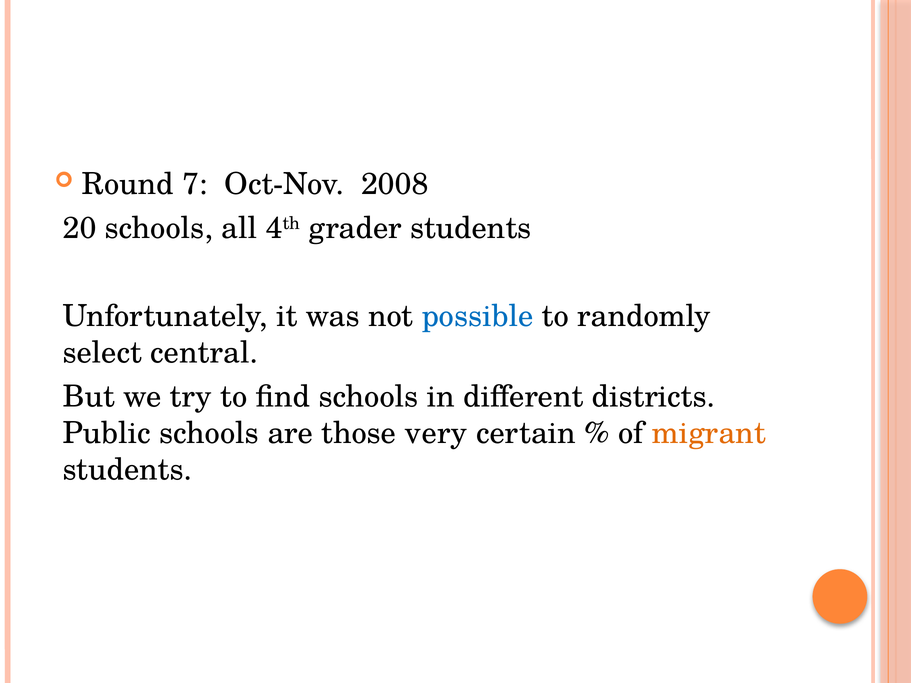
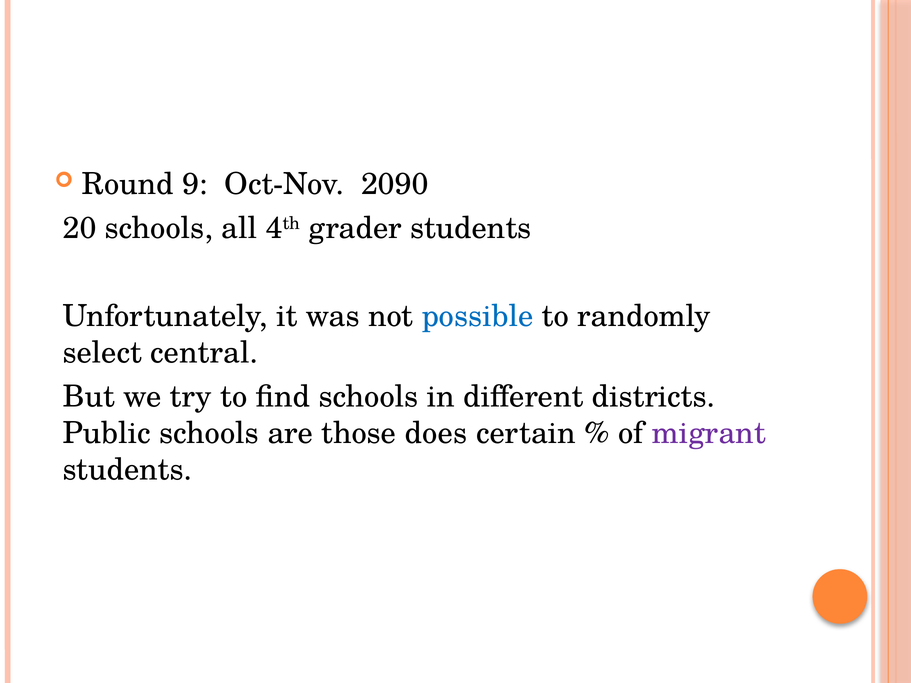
7: 7 -> 9 (195, 184)
2008: 2008 -> 2090 (395, 184)
very: very -> does (436, 433)
migrant colour: orange -> purple (709, 433)
